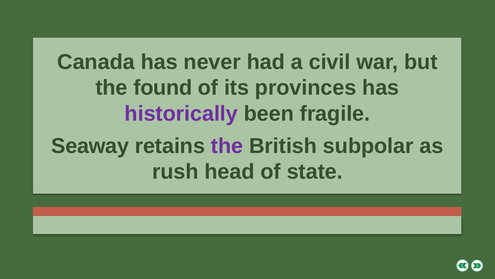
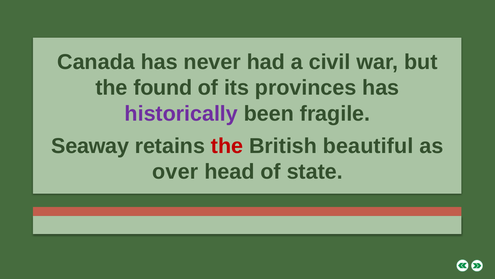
the colour: purple -> red (227, 146)
subpolar: subpolar -> beautiful (368, 146)
rush: rush -> over (175, 171)
